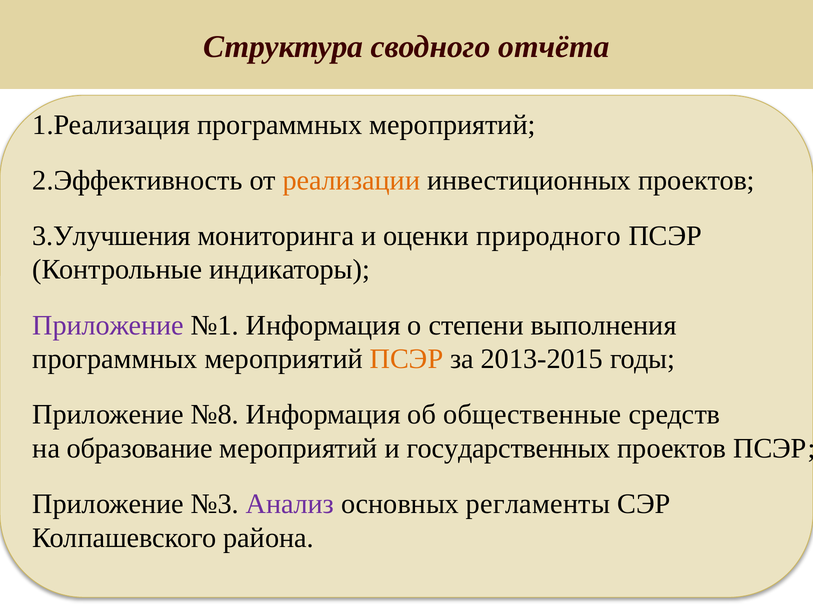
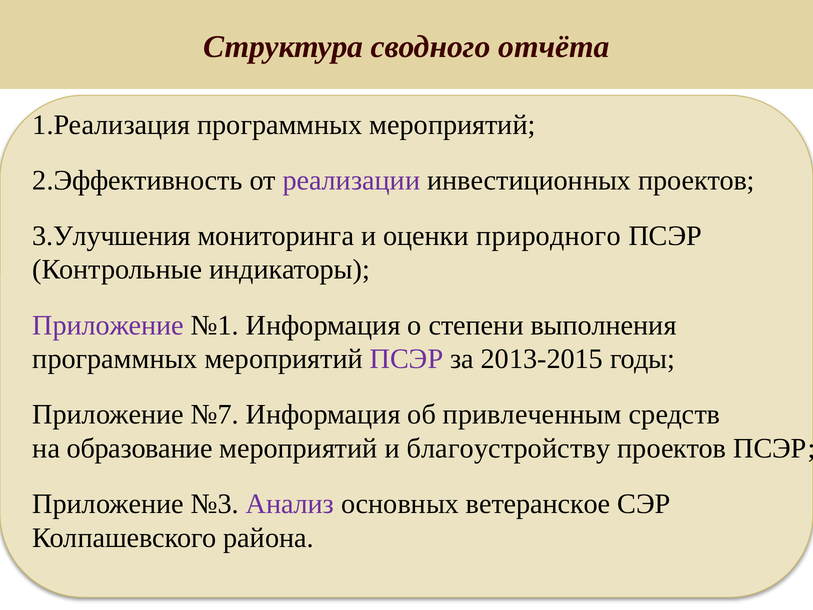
реализации colour: orange -> purple (351, 180)
ПСЭР colour: orange -> purple (407, 359)
№8: №8 -> №7 (215, 414)
общественные: общественные -> привлеченным (532, 414)
государственных: государственных -> благоустройству (508, 448)
регламенты: регламенты -> ветеранское (538, 504)
